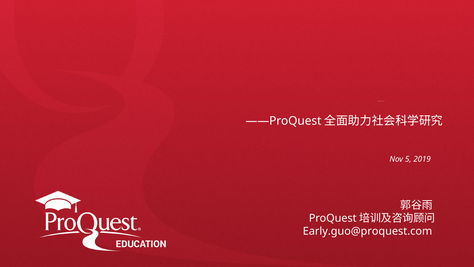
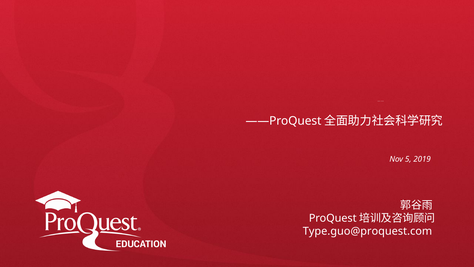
Early.guo@proquest.com: Early.guo@proquest.com -> Type.guo@proquest.com (367, 231)
